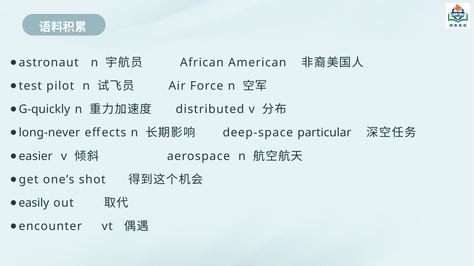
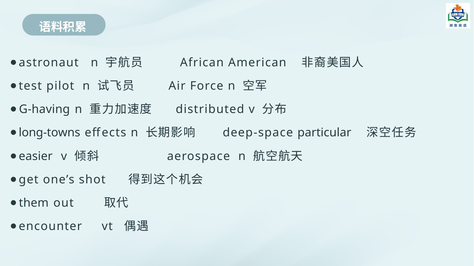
G-quickly: G-quickly -> G-having (44, 110)
long-never: long-never -> long-towns (50, 133)
easily: easily -> them (34, 203)
